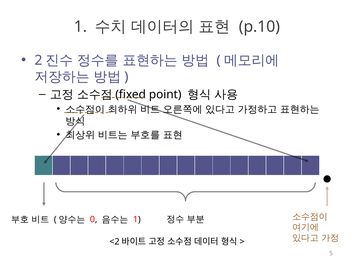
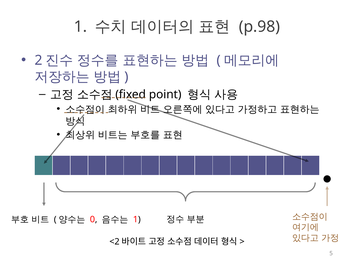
p.10: p.10 -> p.98 (259, 27)
